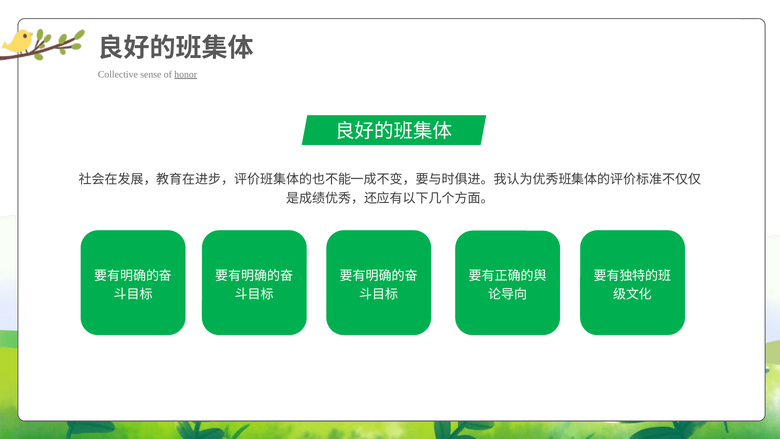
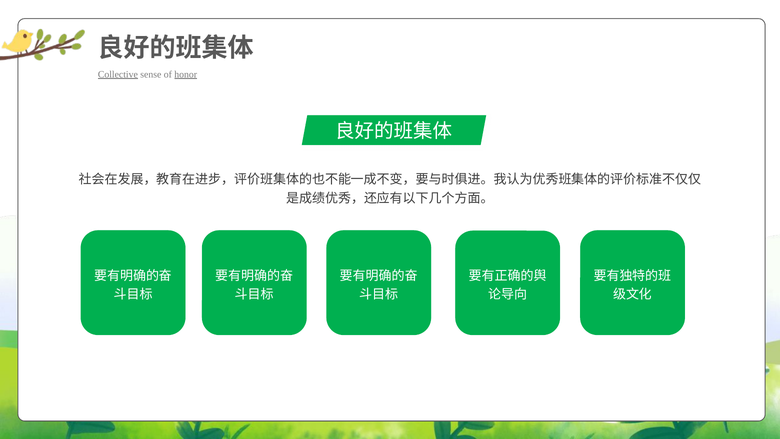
Collective underline: none -> present (118, 74)
